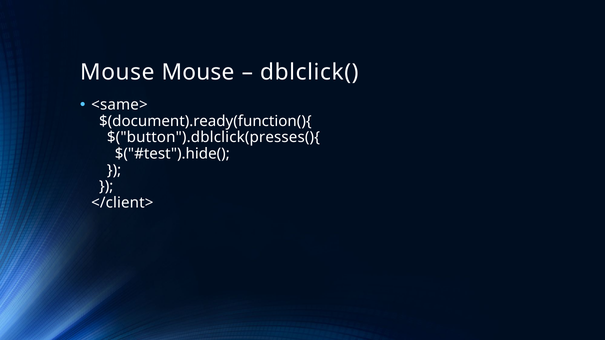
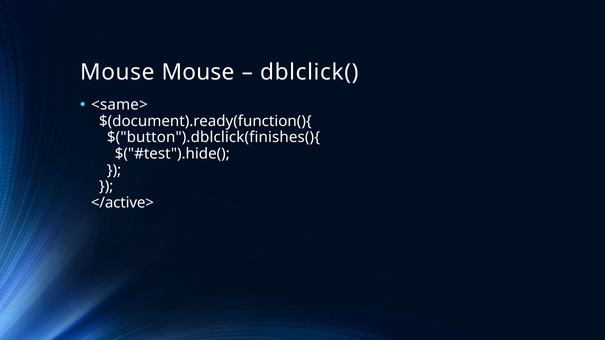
$("button").dblclick(presses(){: $("button").dblclick(presses(){ -> $("button").dblclick(finishes(){ (213, 138)
</client>: </client> -> </active> (122, 203)
